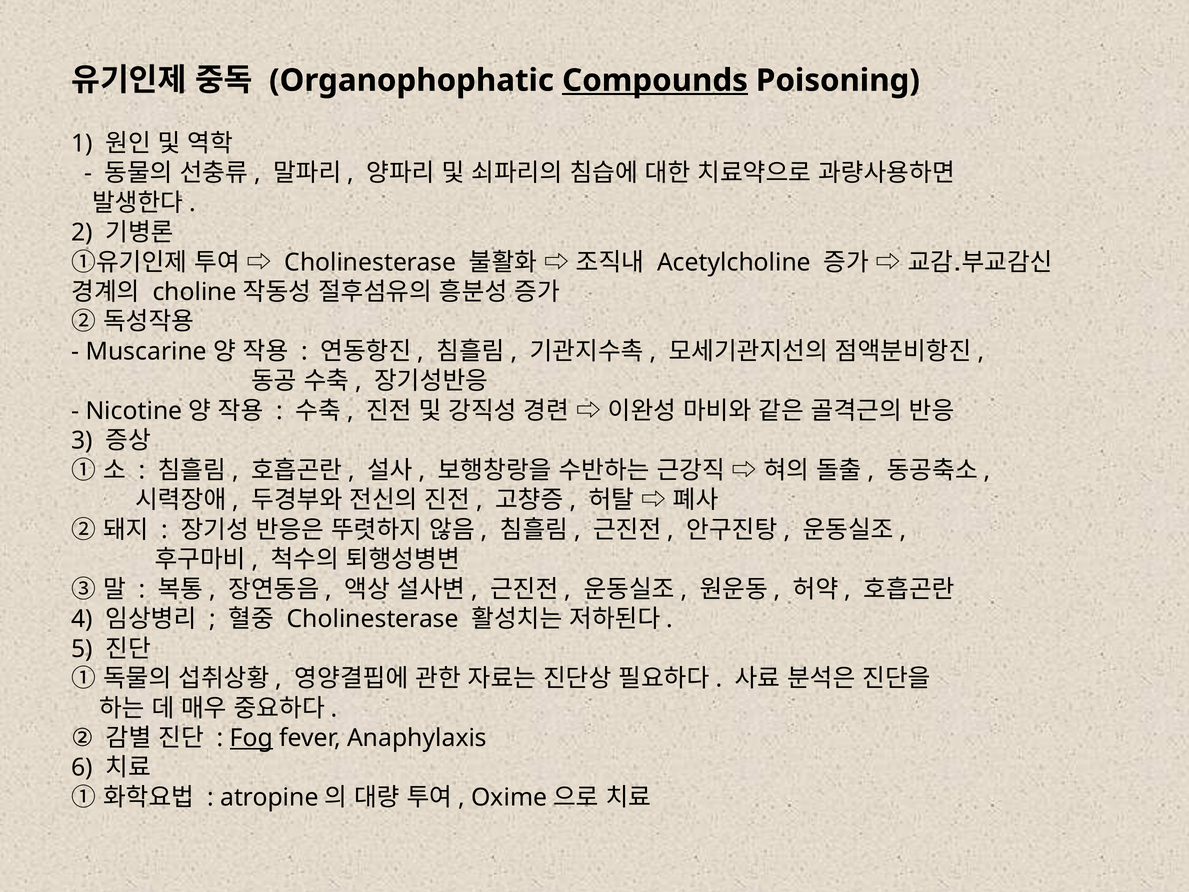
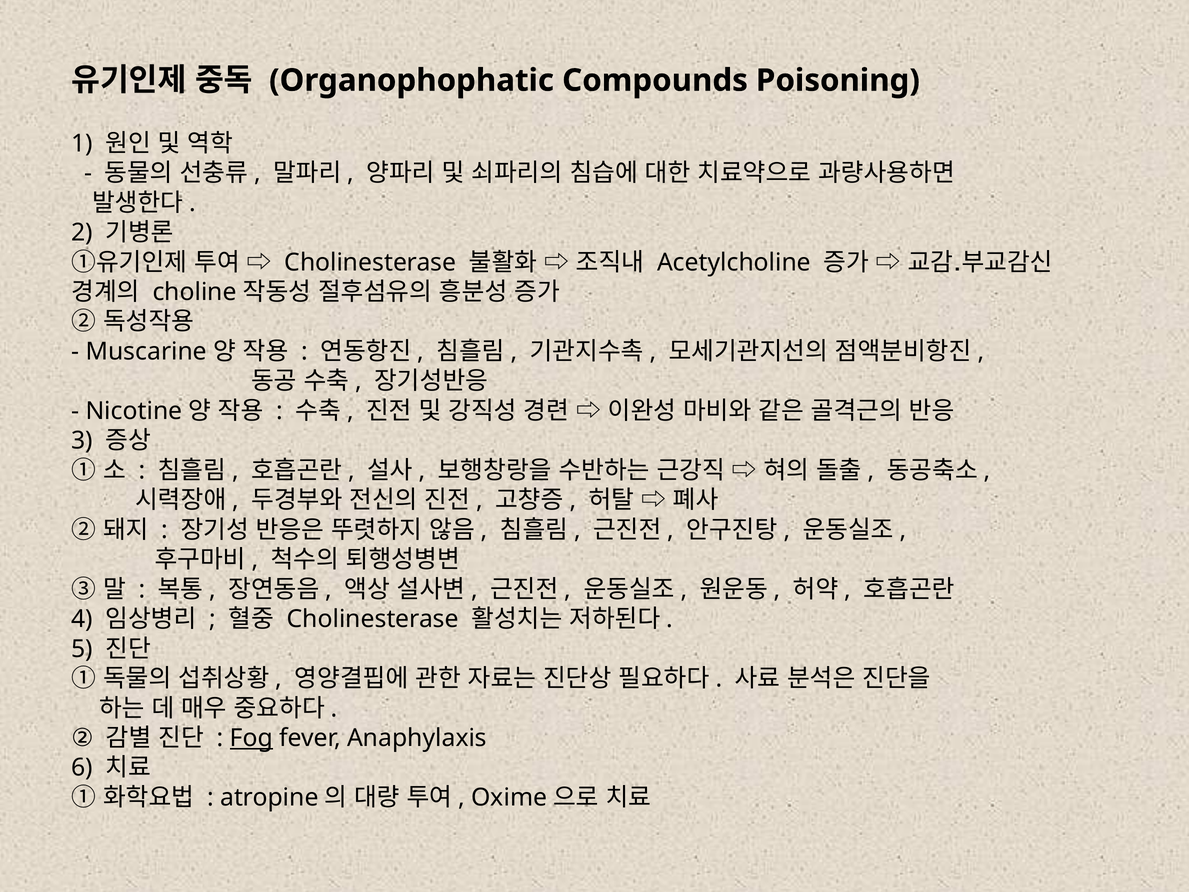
Compounds underline: present -> none (655, 80)
